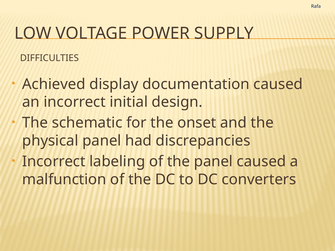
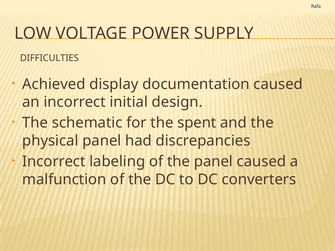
onset: onset -> spent (197, 123)
